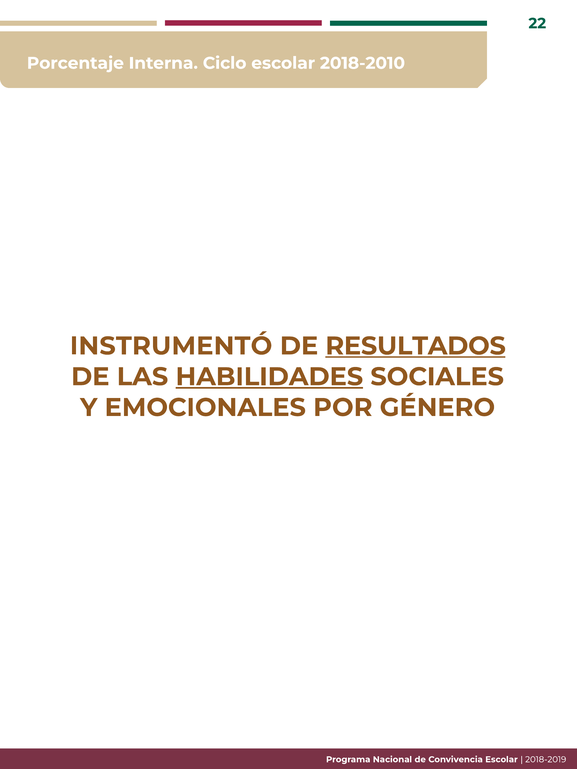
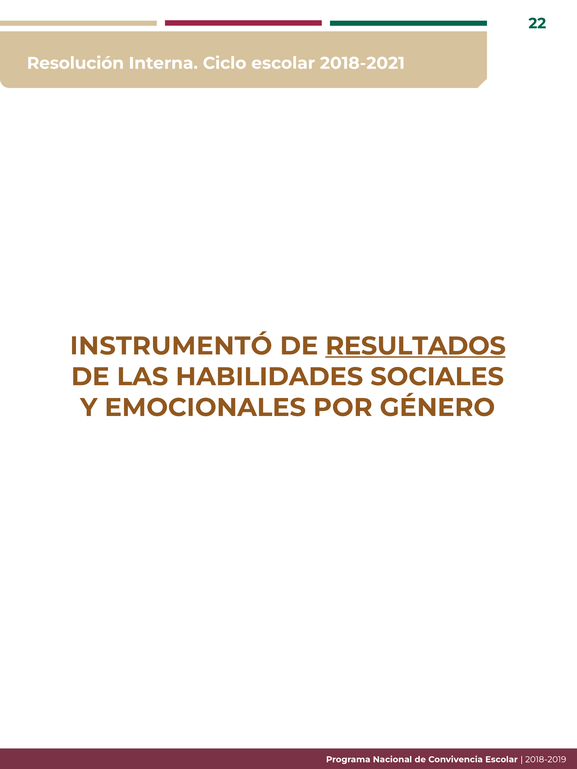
Porcentaje: Porcentaje -> Resolución (75, 63)
2018-2010: 2018-2010 -> 2018-2021 (362, 63)
HABILIDADES underline: present -> none (269, 377)
